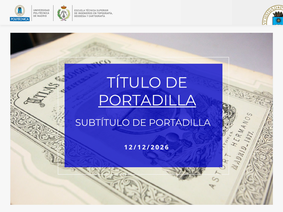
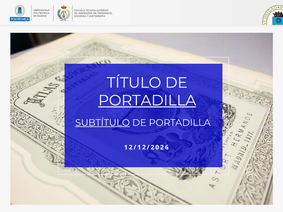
SUBTÍTULO underline: none -> present (103, 123)
